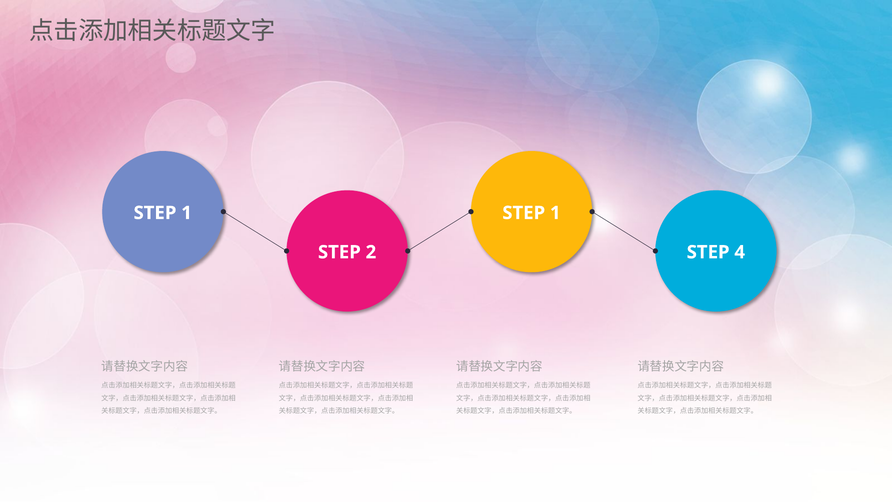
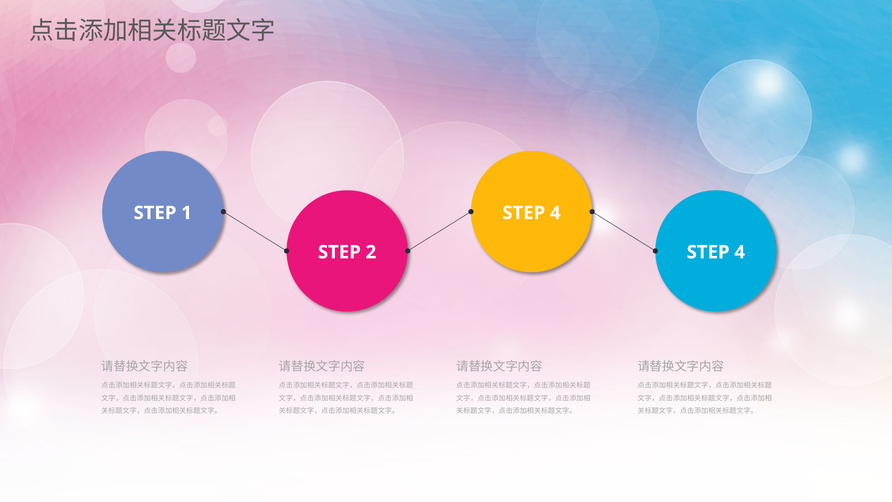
1: 1 -> 4 (555, 213)
